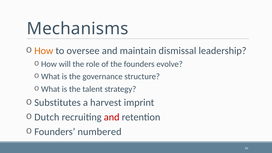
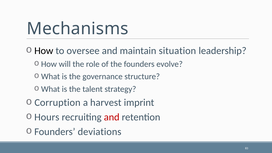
How colour: orange -> black (44, 51)
dismissal: dismissal -> situation (177, 51)
Substitutes: Substitutes -> Corruption (57, 103)
Dutch: Dutch -> Hours (47, 117)
numbered: numbered -> deviations (100, 132)
